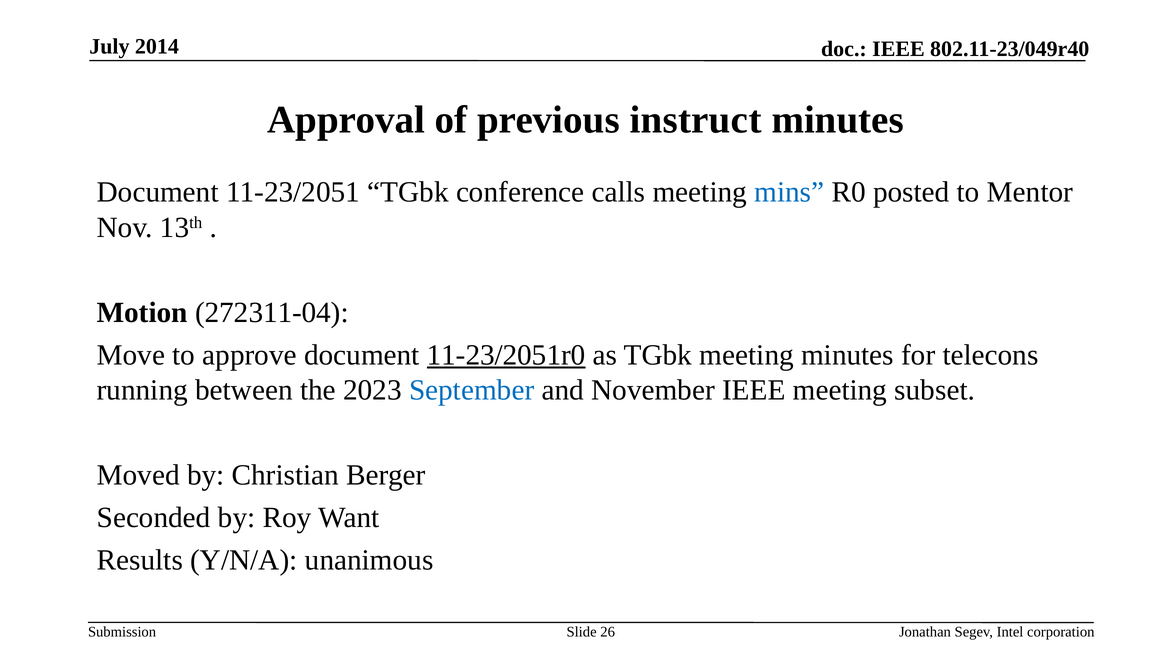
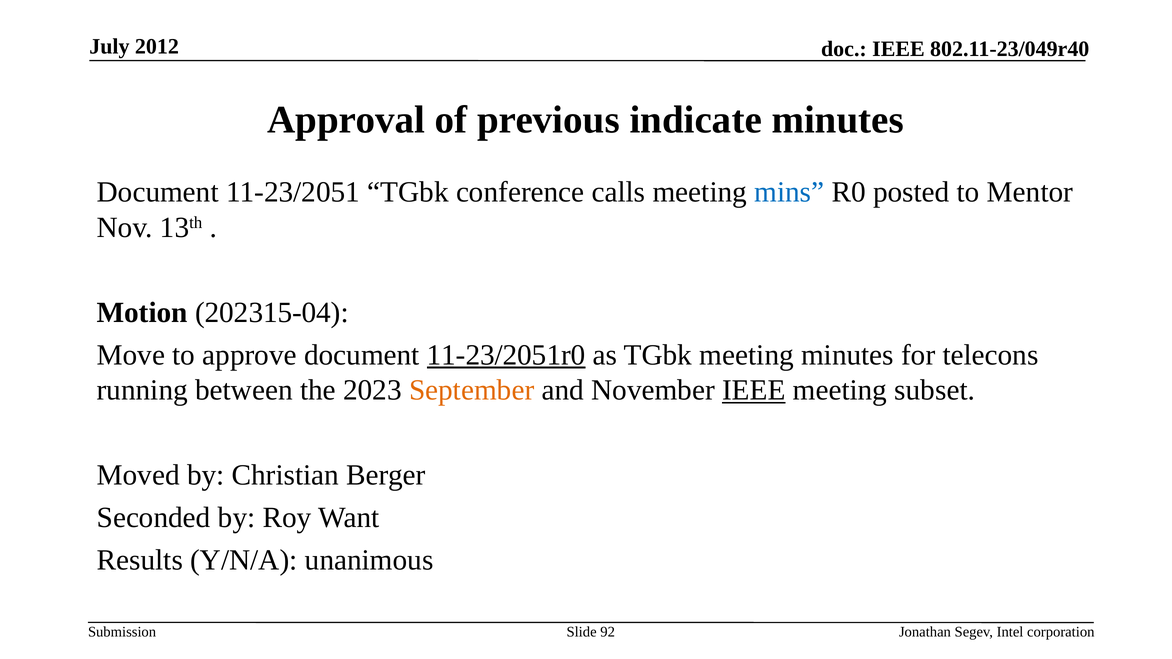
2014: 2014 -> 2012 (157, 47)
instruct: instruct -> indicate (696, 120)
272311-04: 272311-04 -> 202315-04 (272, 313)
September colour: blue -> orange (472, 390)
IEEE underline: none -> present (754, 390)
26: 26 -> 92 (608, 632)
